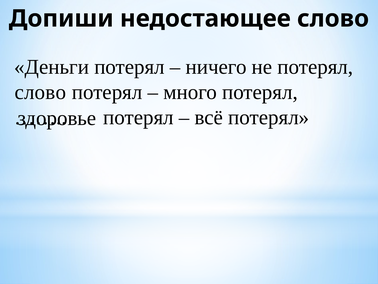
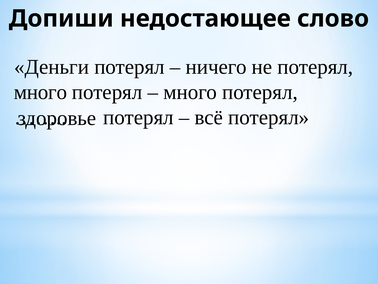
слово: слово -> много (40, 92)
